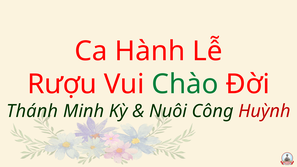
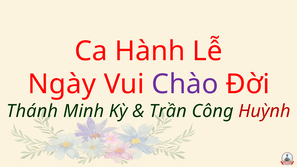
Rượu: Rượu -> Ngày (62, 84)
Chào colour: green -> purple (185, 84)
Nuôi: Nuôi -> Trần (168, 111)
